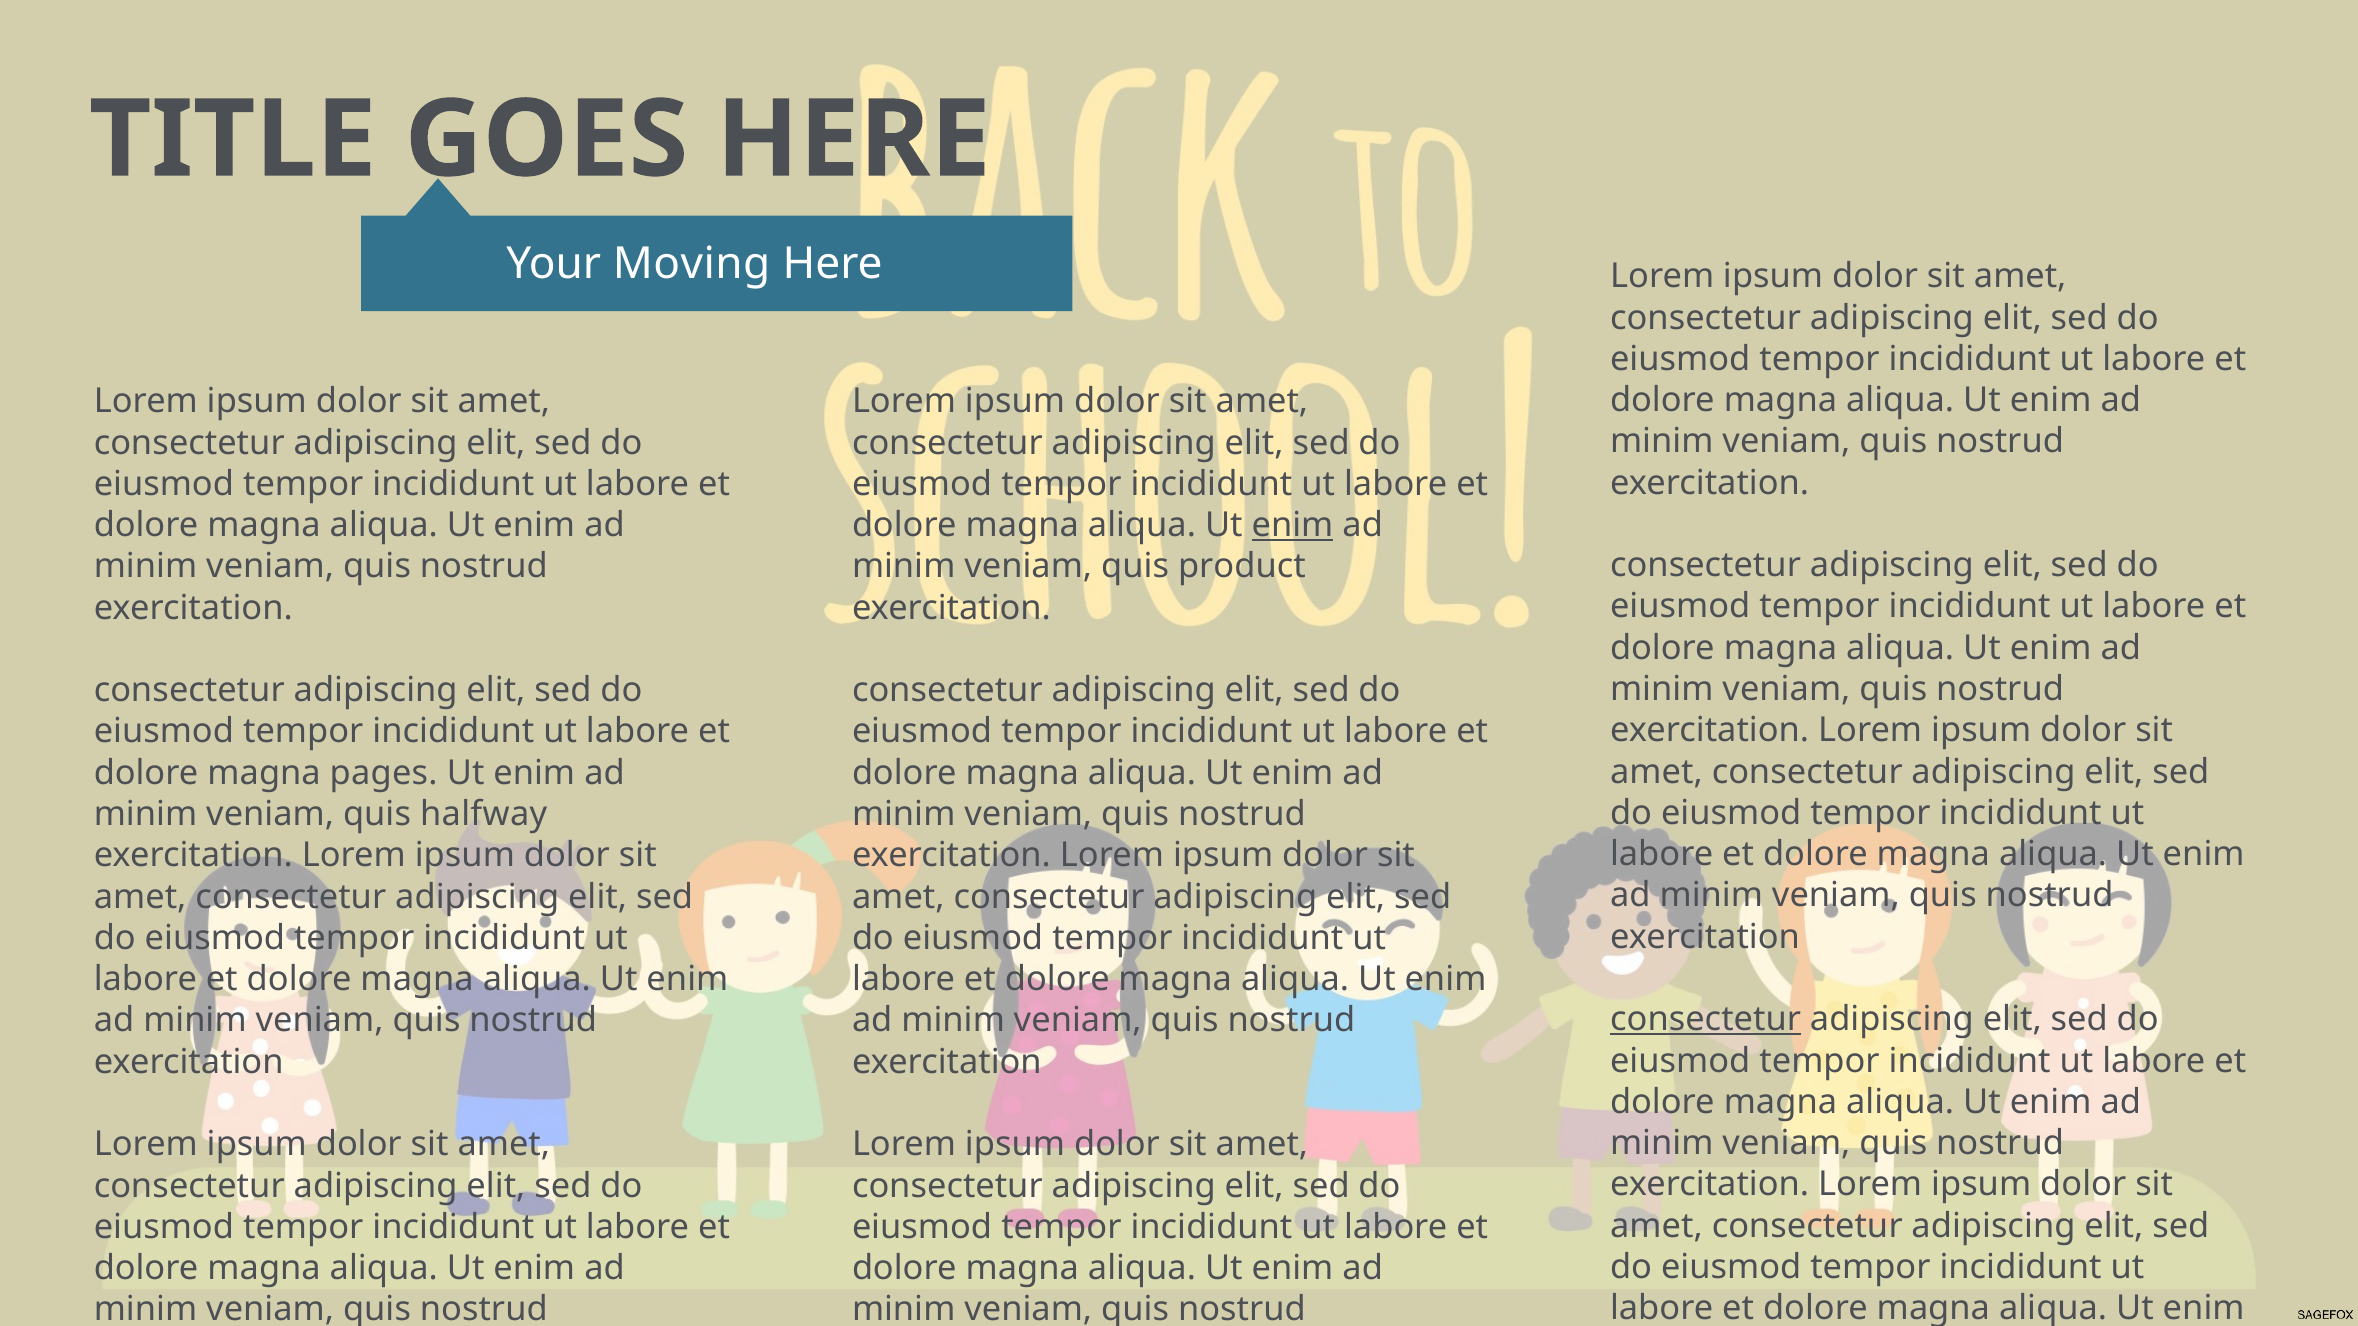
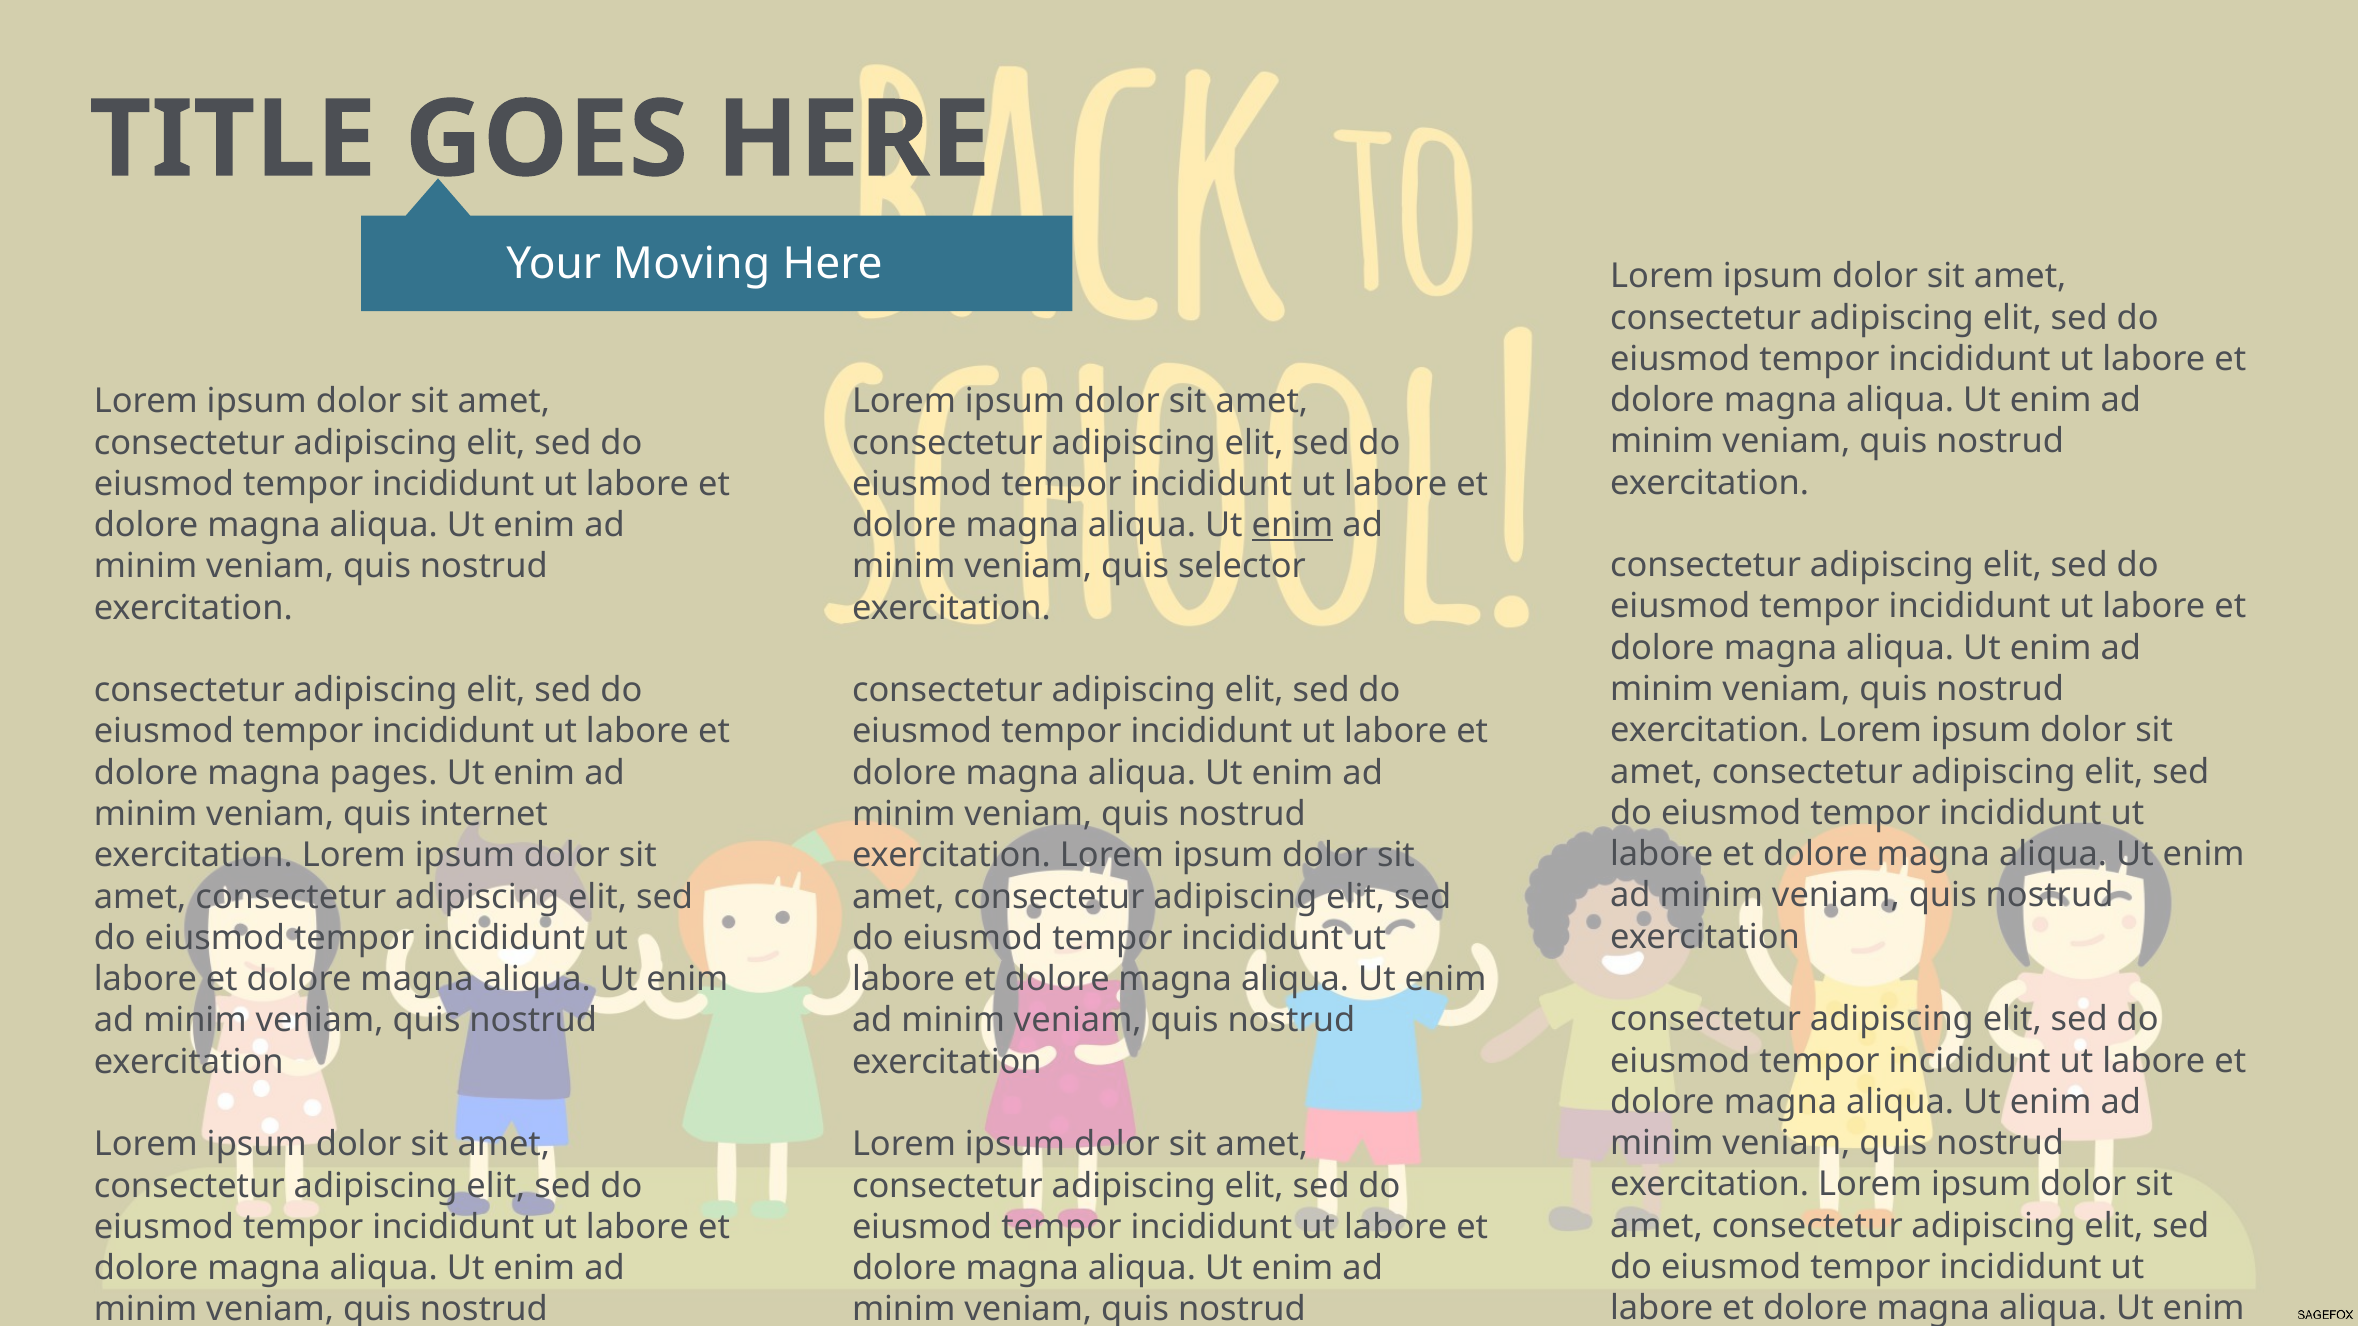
product: product -> selector (1242, 567)
halfway: halfway -> internet (484, 814)
consectetur underline: present -> none (1706, 1020)
